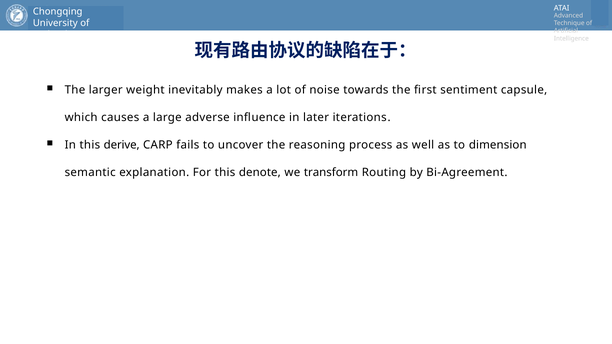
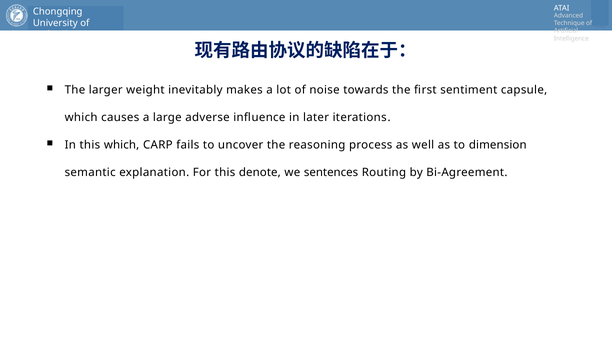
this derive: derive -> which (122, 145)
transform: transform -> sentences (331, 172)
